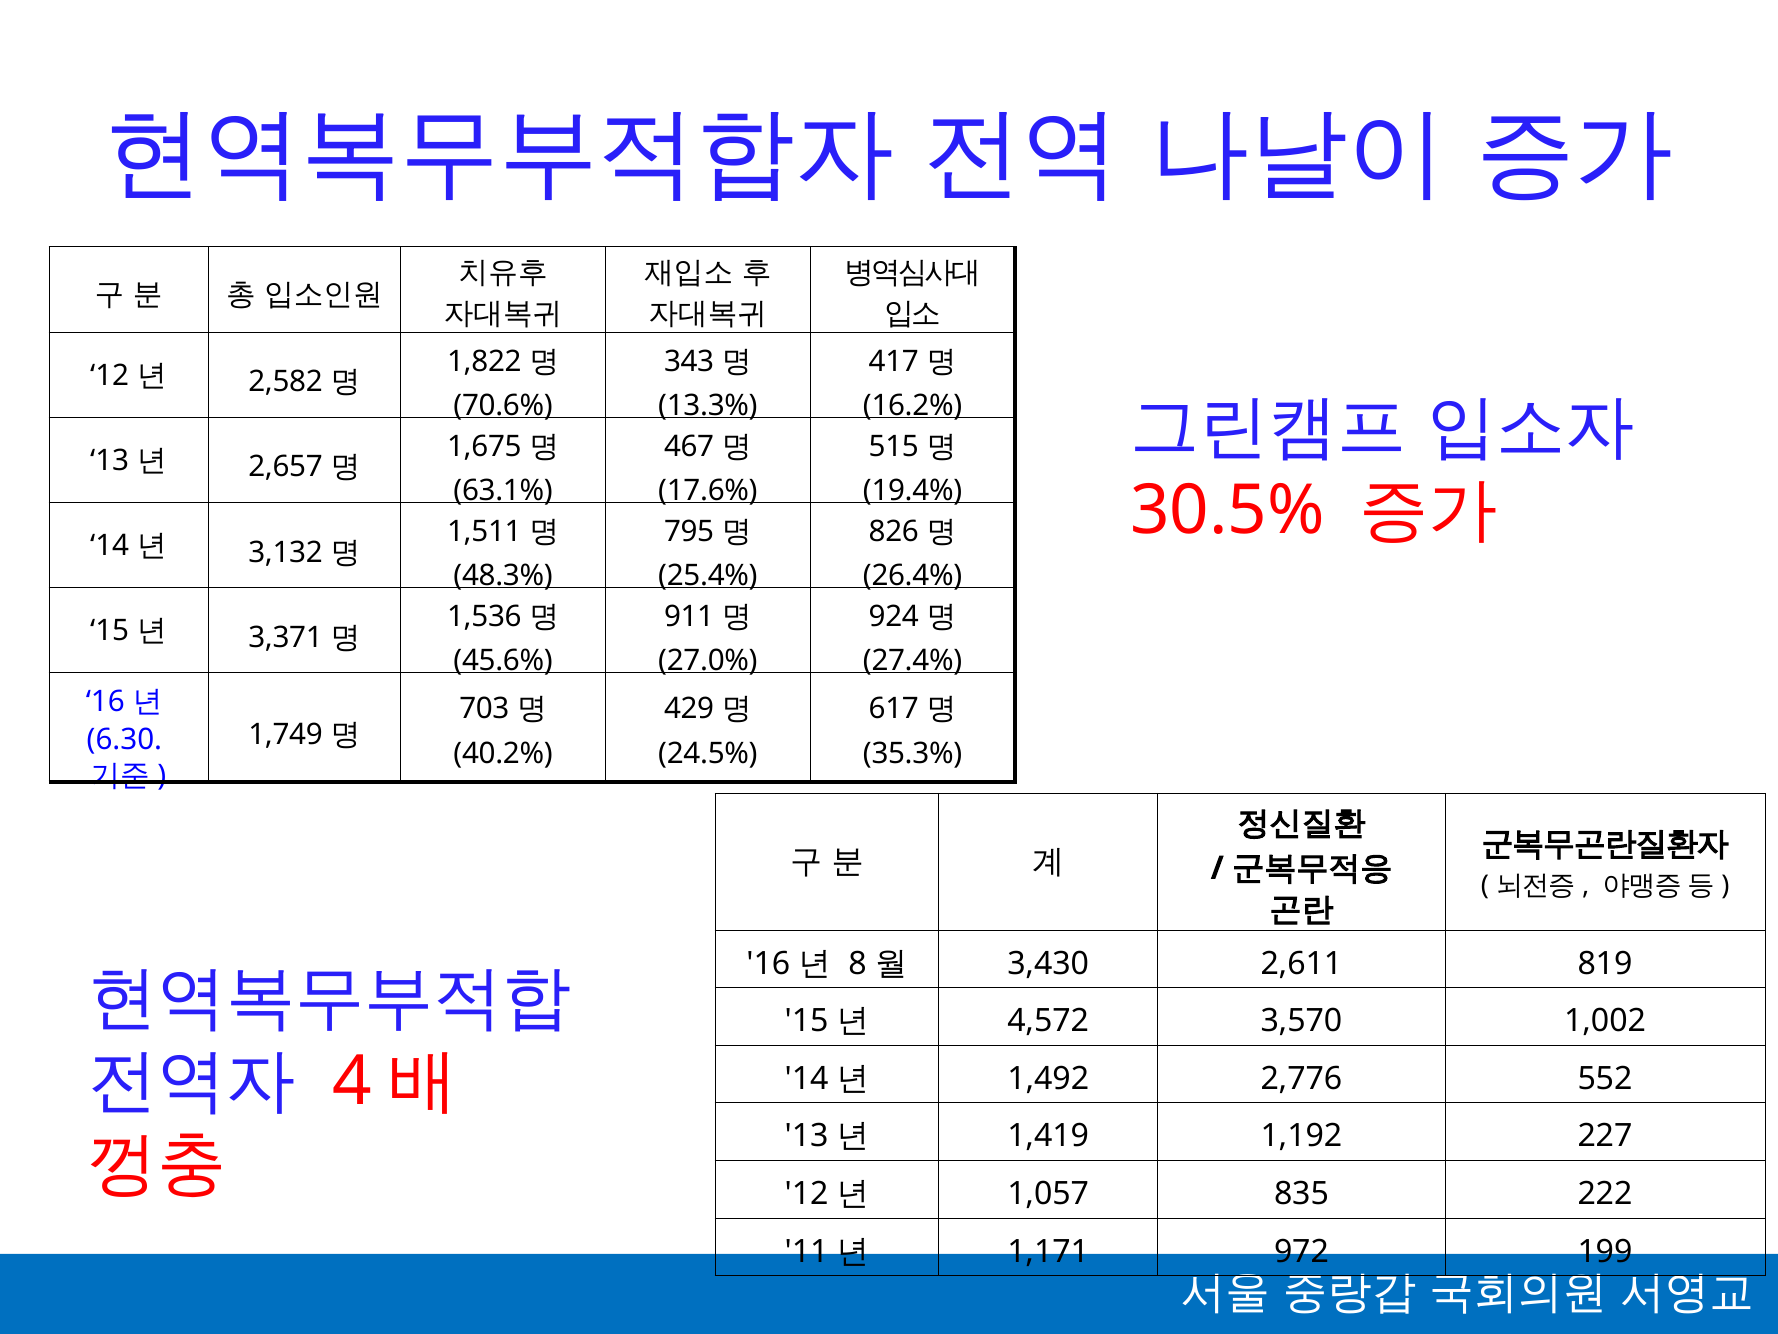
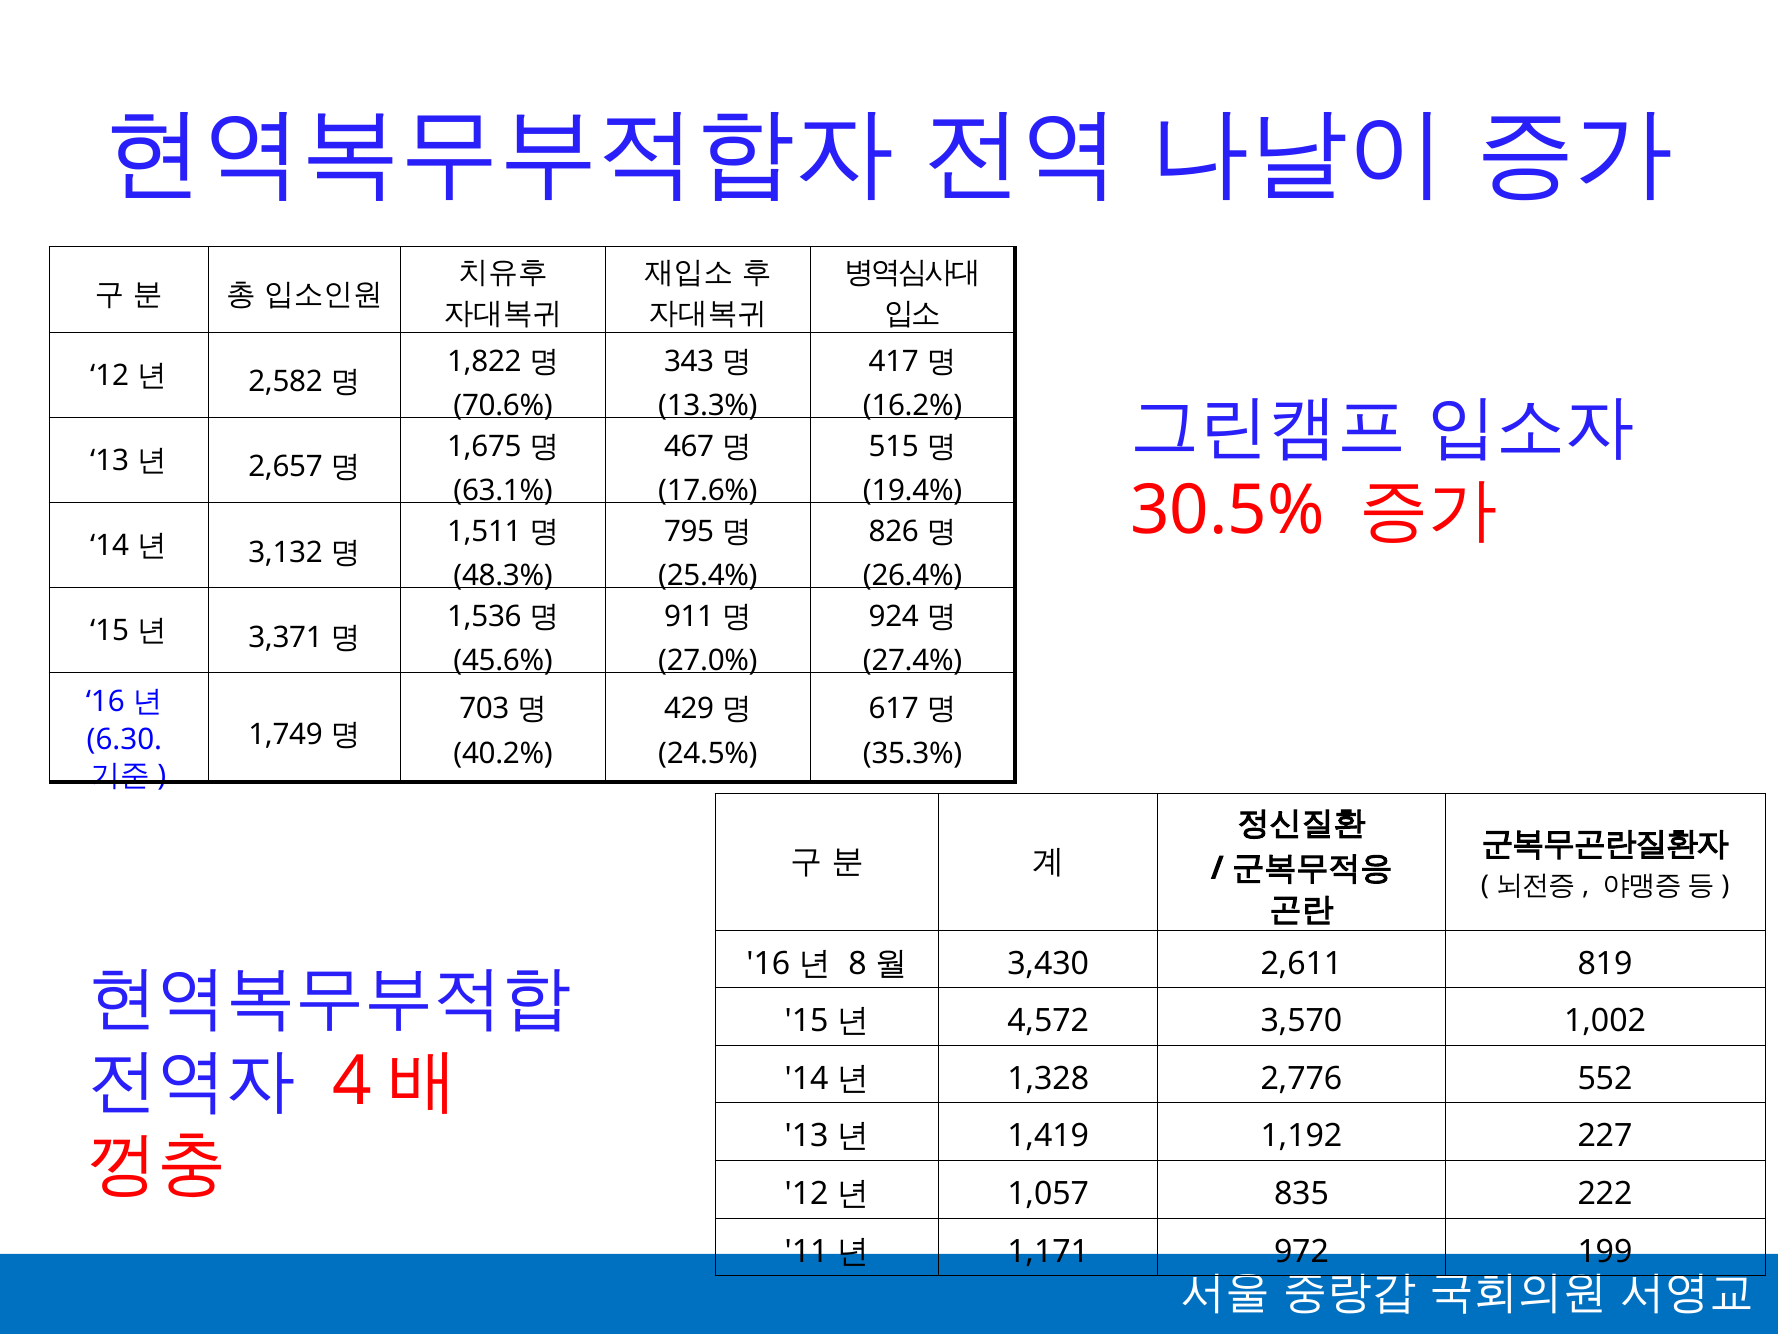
1,492: 1,492 -> 1,328 (1048, 1078)
